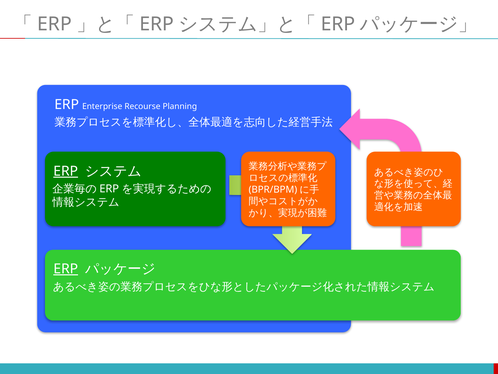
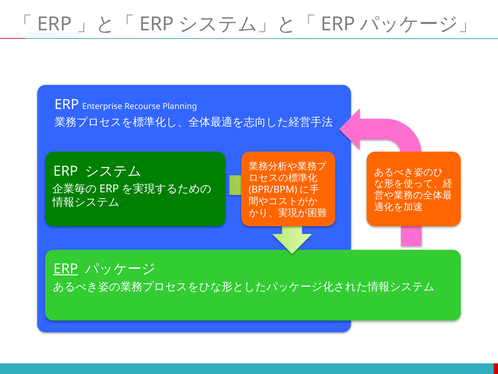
ERP underline: present -> none (66, 171)
